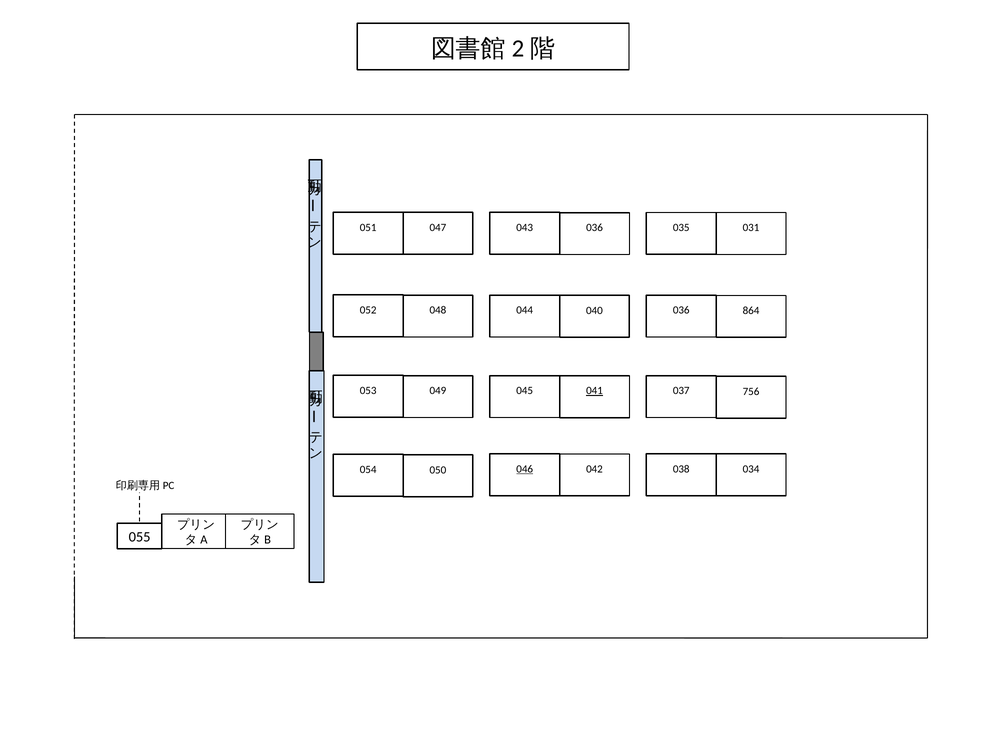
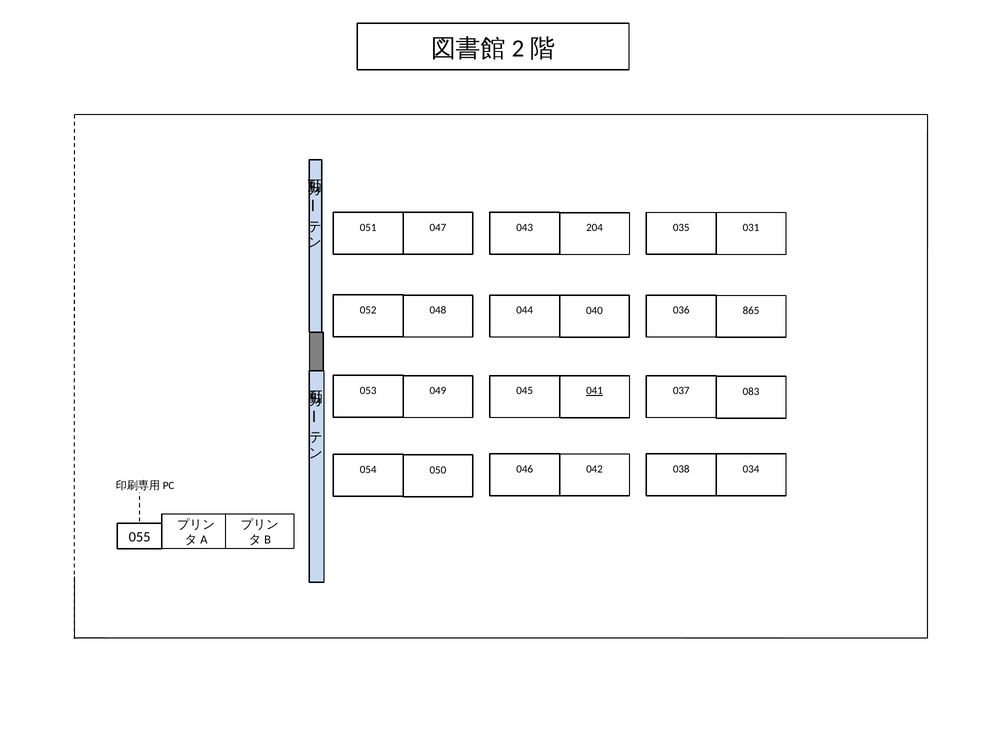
051 036: 036 -> 204 (594, 228)
864: 864 -> 865 (751, 310)
756: 756 -> 083 (751, 391)
046 underline: present -> none (525, 469)
